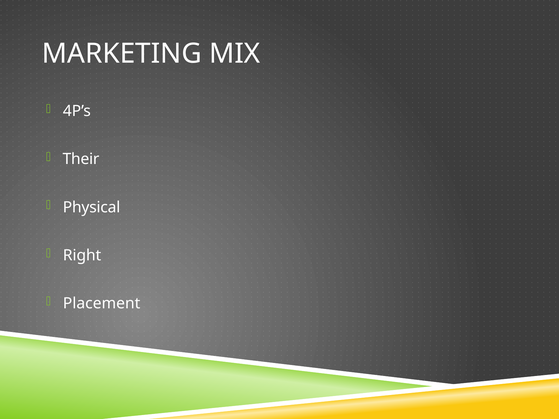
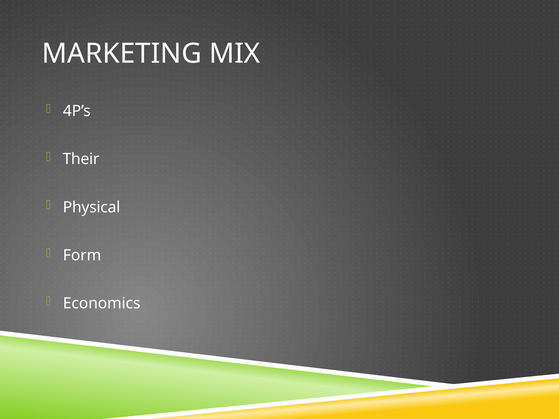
Right: Right -> Form (82, 255)
Placement: Placement -> Economics (102, 304)
